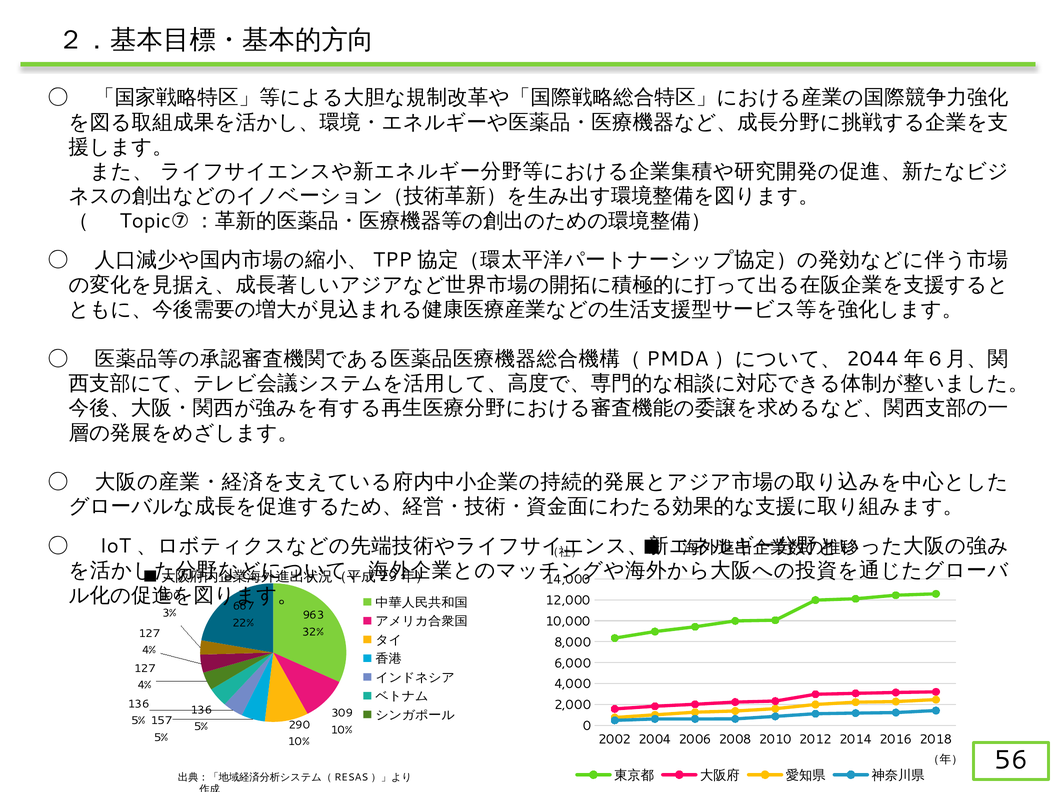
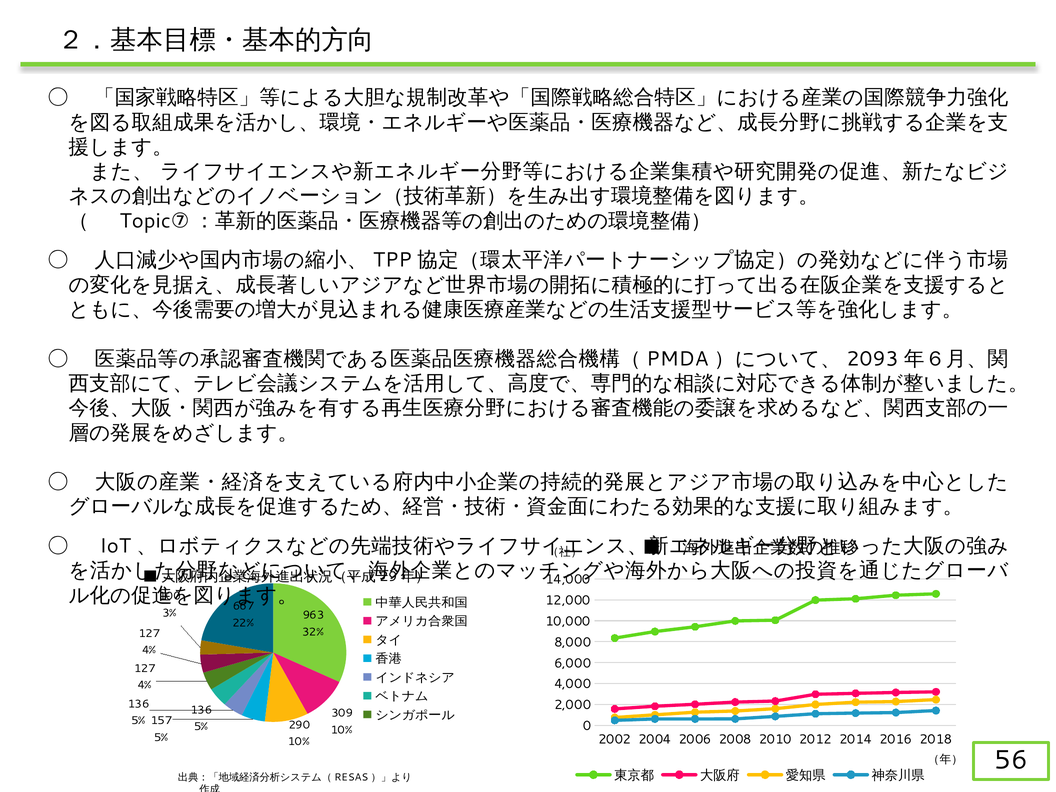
2044: 2044 -> 2093 (872, 359)
